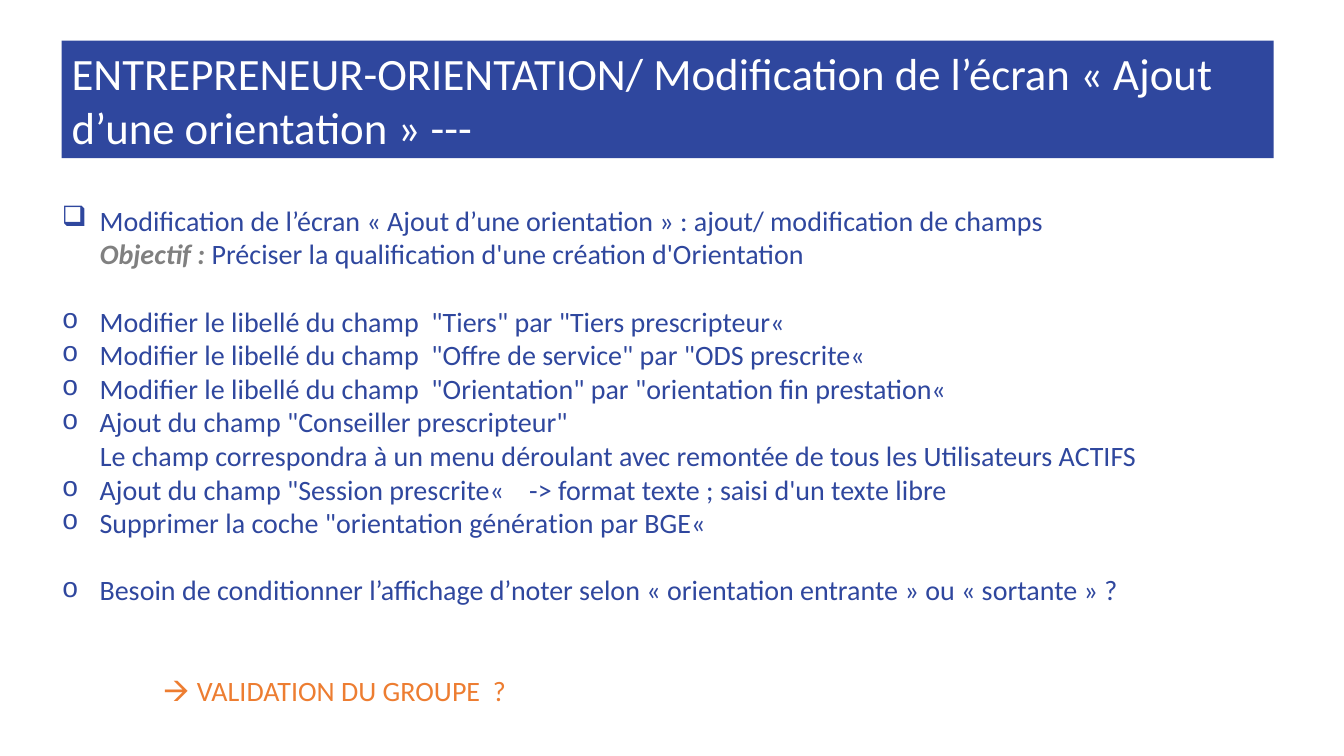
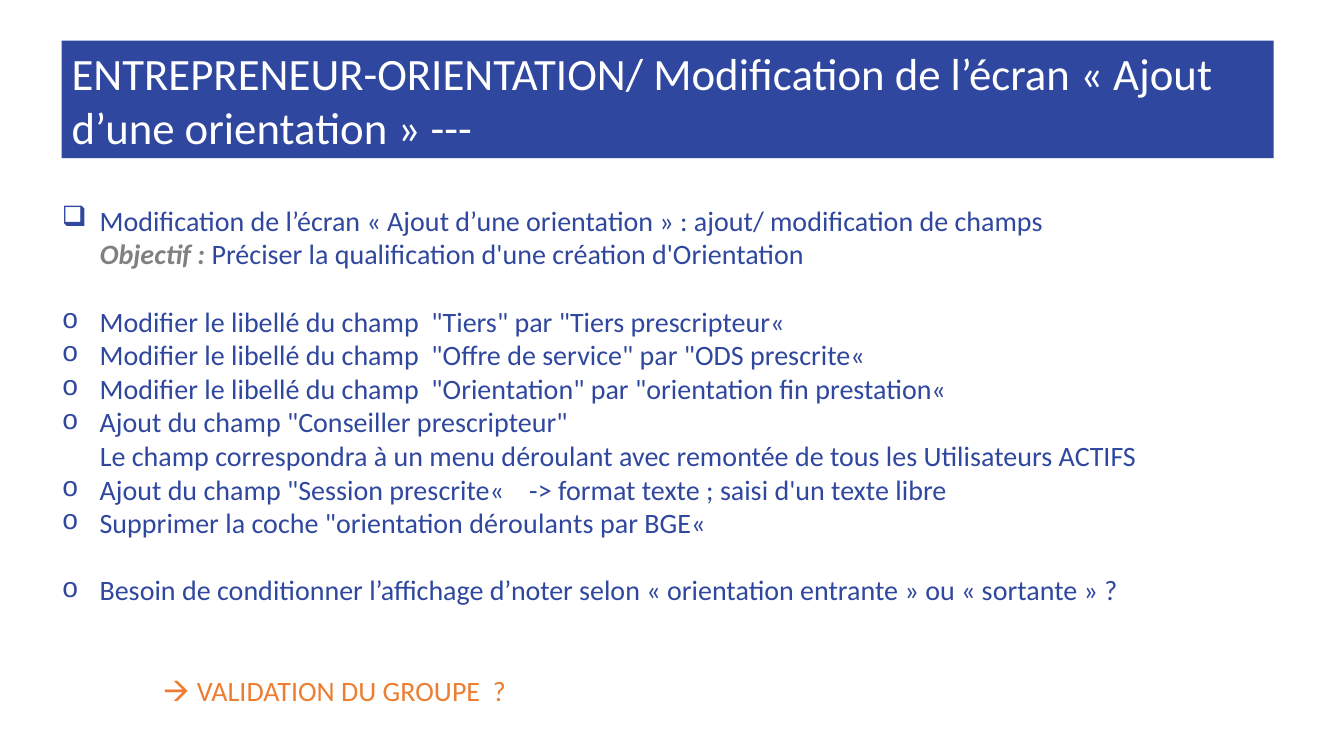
génération: génération -> déroulants (531, 524)
